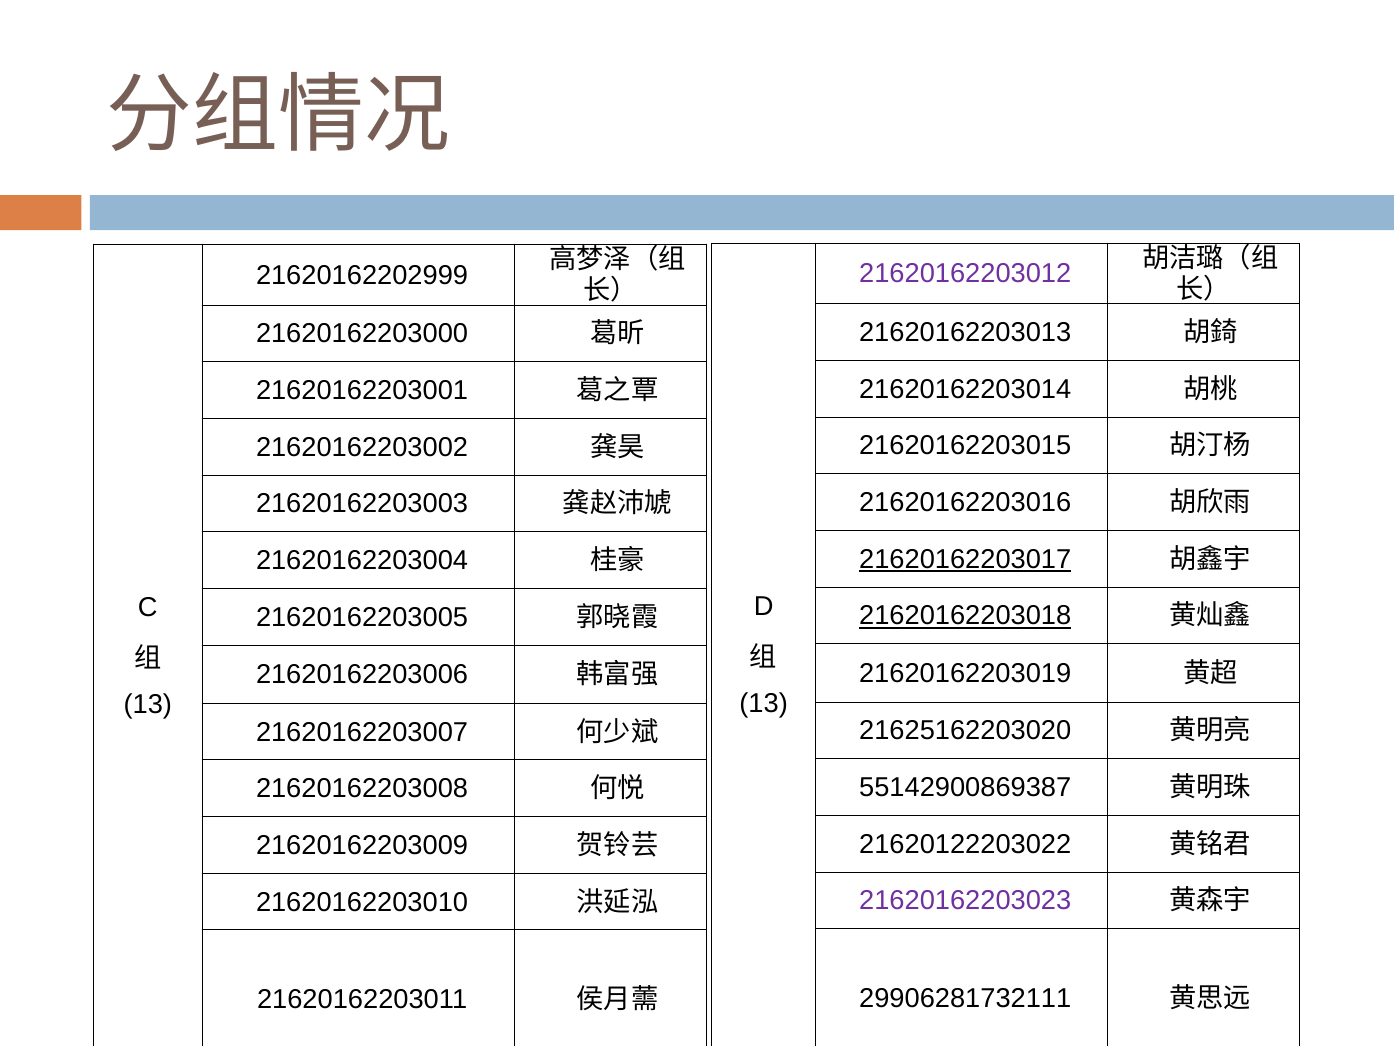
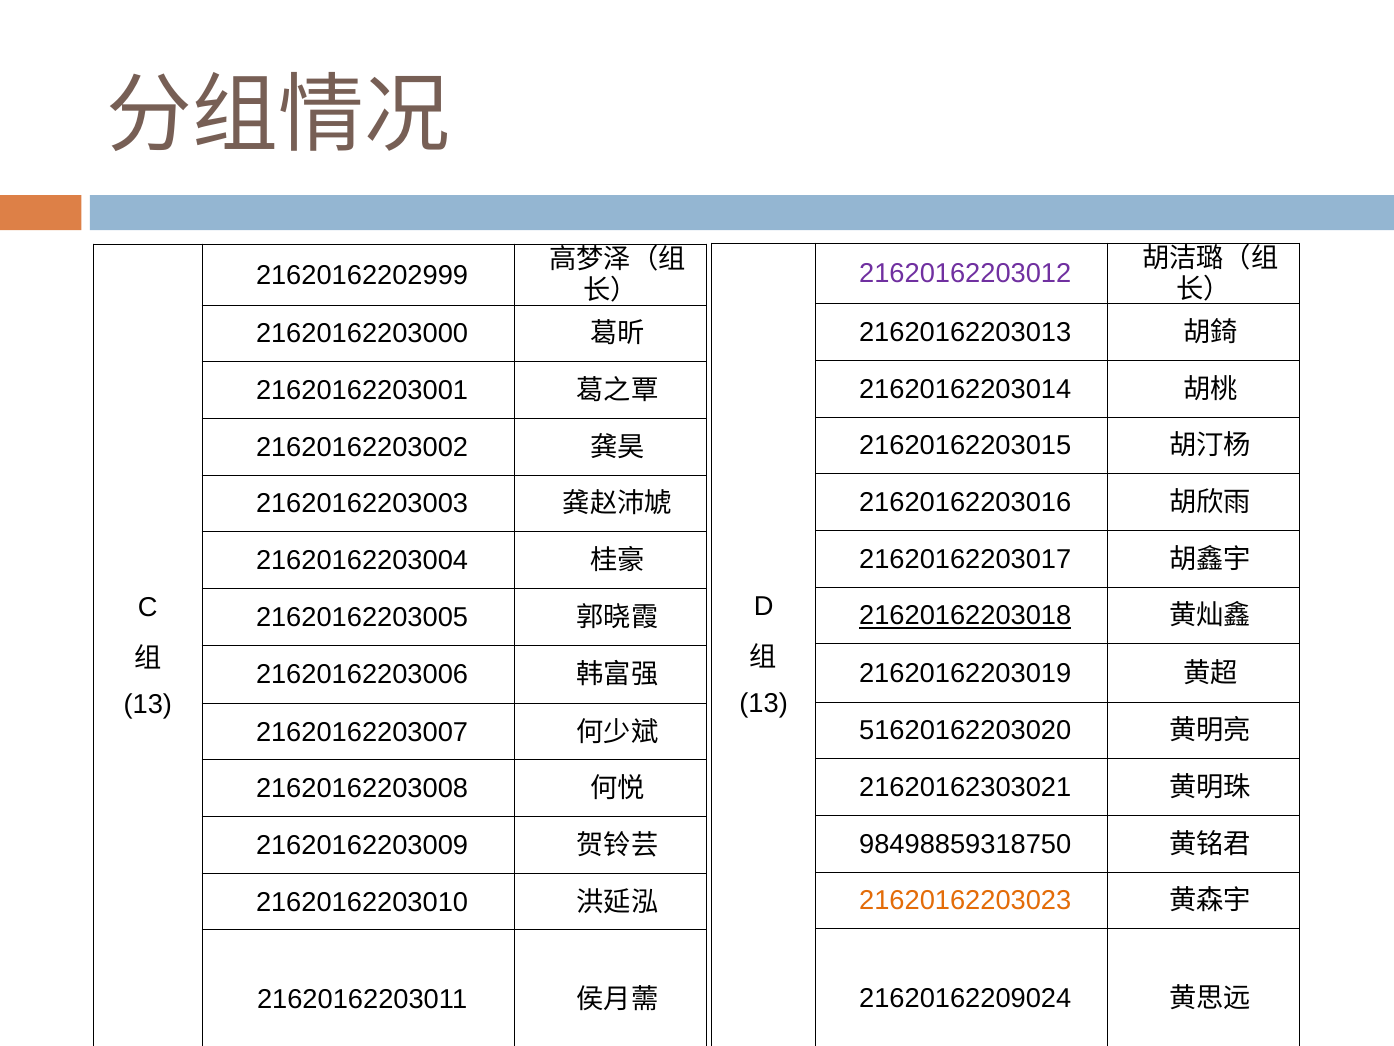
21620162203017 underline: present -> none (965, 559)
21625162203020: 21625162203020 -> 51620162203020 (965, 730)
55142900869387: 55142900869387 -> 21620162303021 (965, 787)
21620122203022: 21620122203022 -> 98498859318750 (965, 844)
21620162203023 colour: purple -> orange (965, 901)
29906281732111: 29906281732111 -> 21620162209024 (965, 998)
